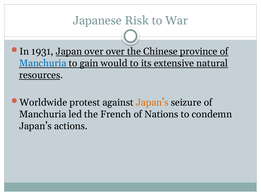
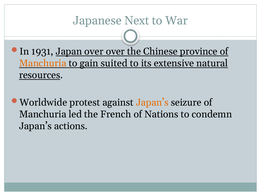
Risk: Risk -> Next (137, 21)
Manchuria colour: blue -> orange (43, 63)
would: would -> suited (114, 63)
